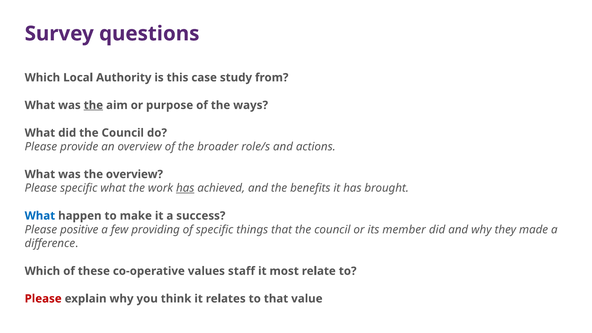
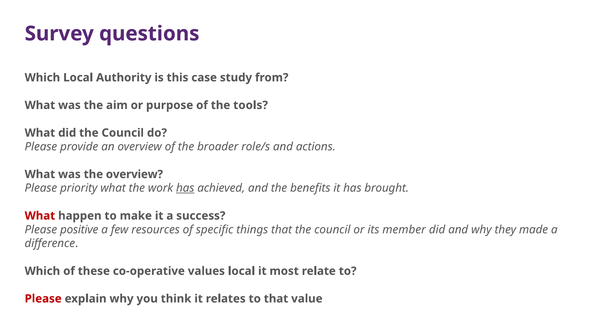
the underline: present -> none (93, 105)
ways: ways -> tools (251, 105)
Please specific: specific -> priority (79, 188)
What colour: blue -> red (40, 216)
providing: providing -> resources (156, 230)
values staff: staff -> local (241, 271)
